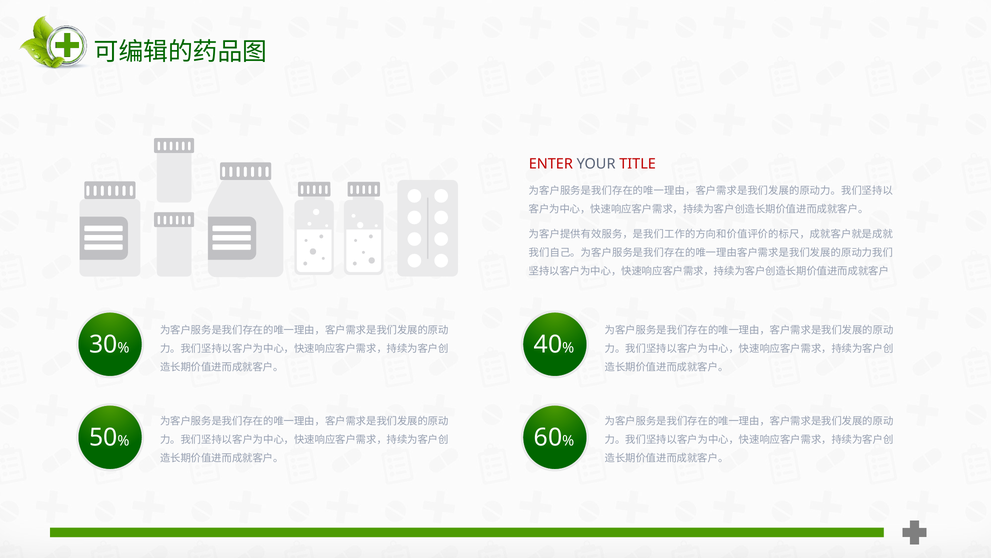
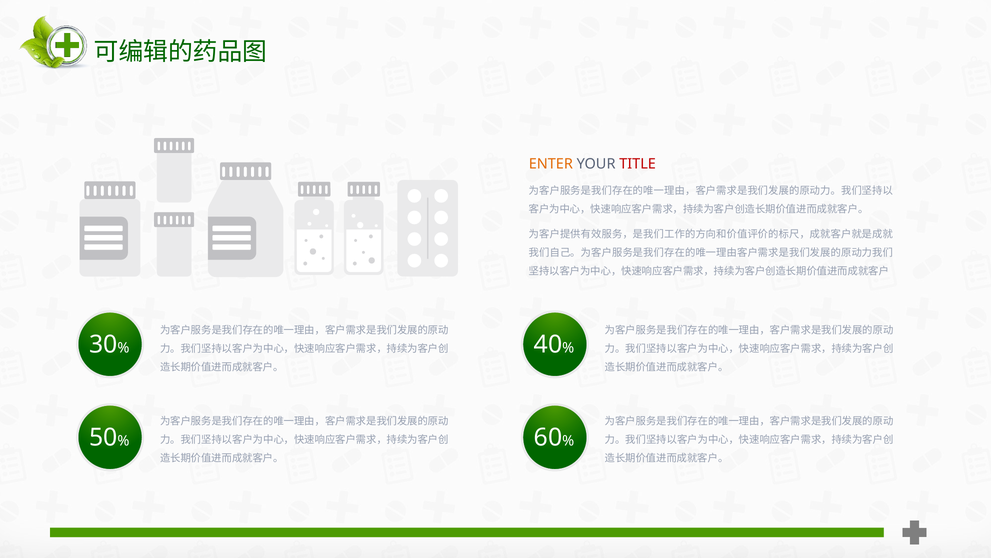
ENTER colour: red -> orange (551, 164)
